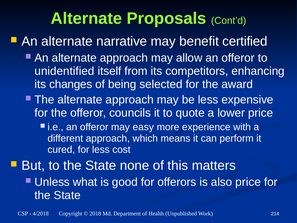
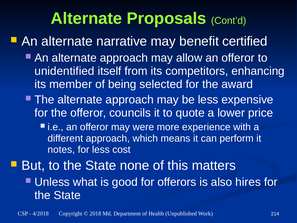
changes: changes -> member (71, 84)
easy: easy -> were (143, 127)
cured: cured -> notes (61, 150)
also price: price -> hires (248, 182)
